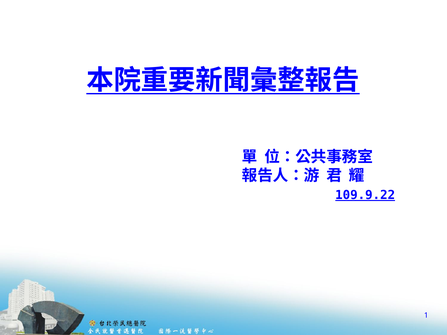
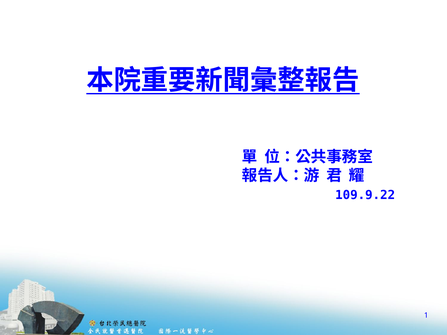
109.9.22 underline: present -> none (365, 195)
